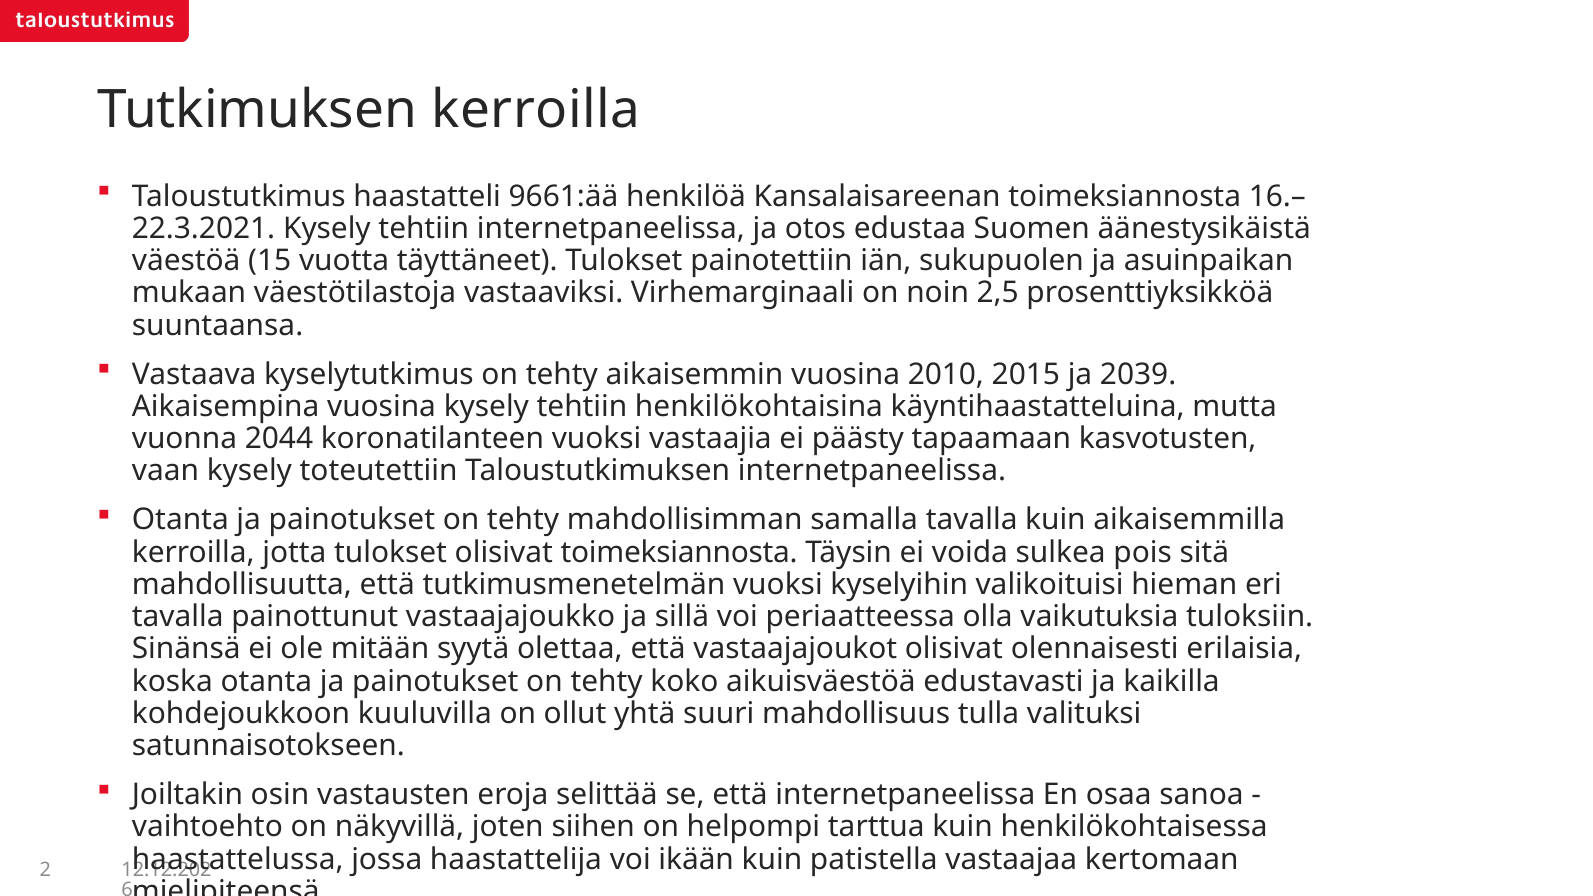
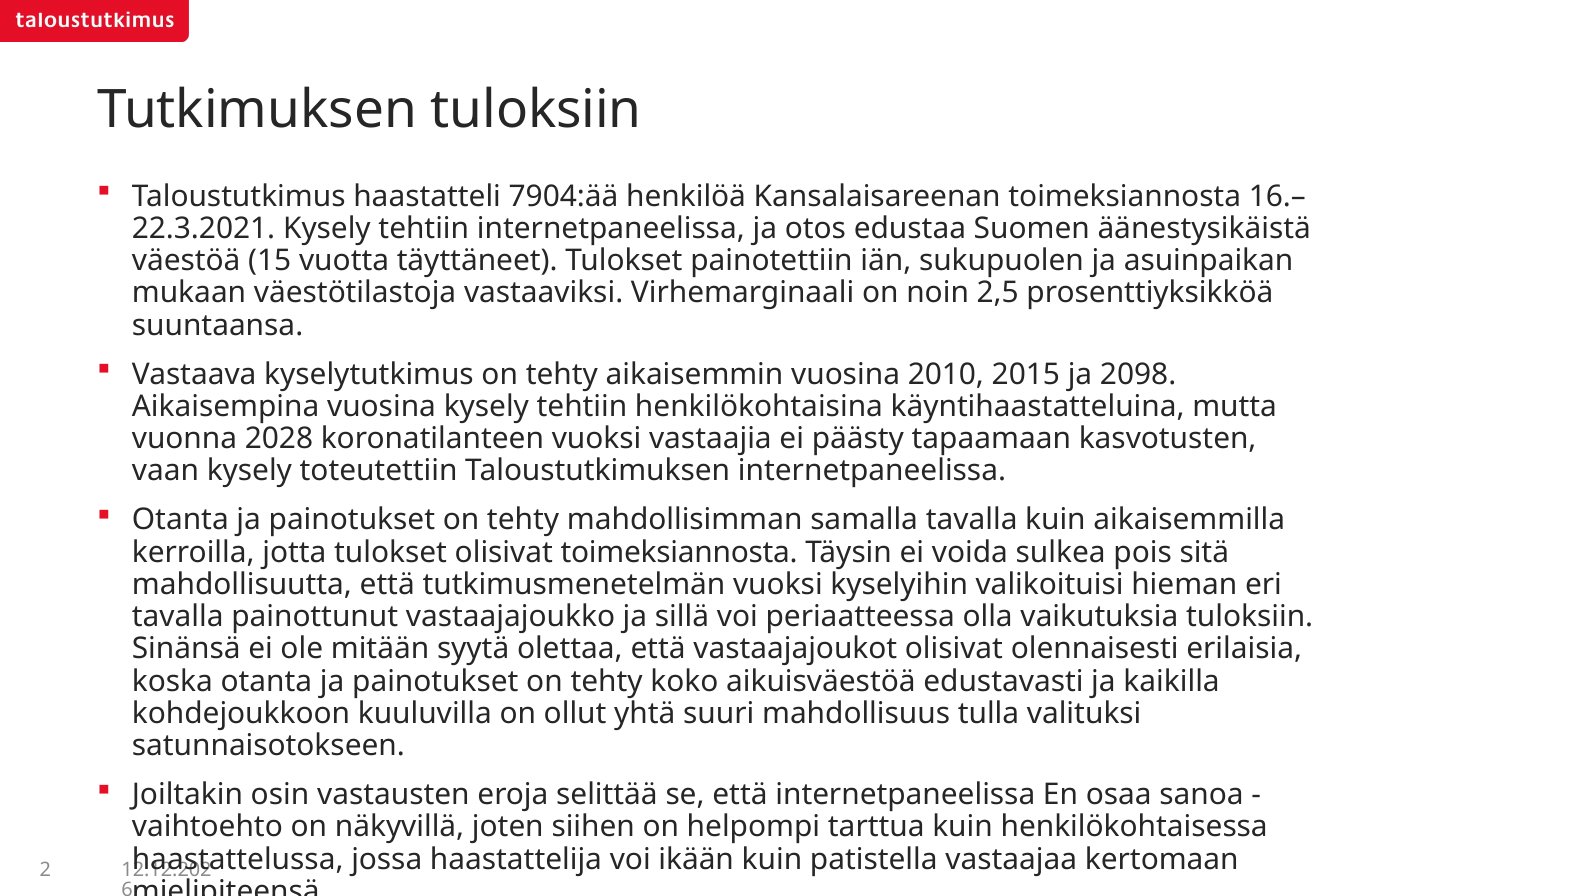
Tutkimuksen kerroilla: kerroilla -> tuloksiin (536, 110)
9661:ää: 9661:ää -> 7904:ää (564, 196)
2039: 2039 -> 2098 (1138, 374)
2044: 2044 -> 2028 (279, 439)
